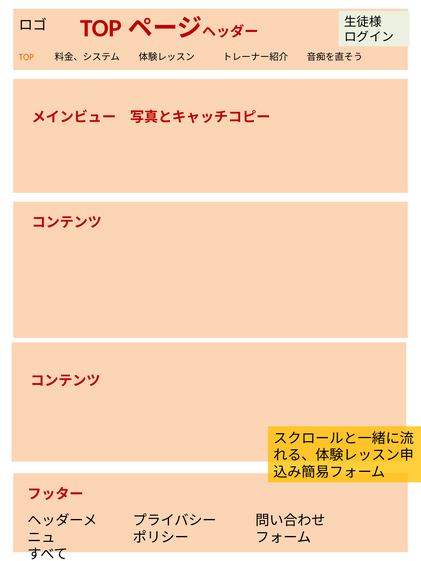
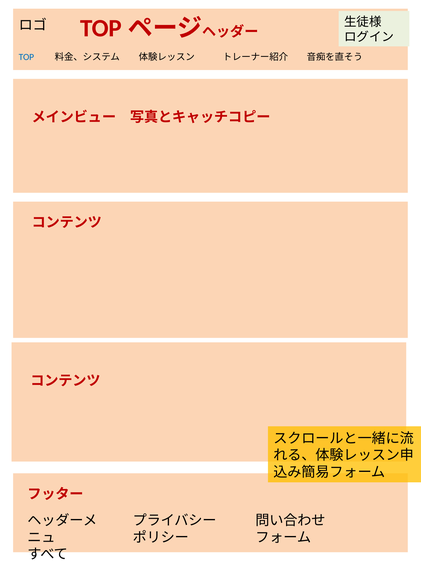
TOP colour: orange -> blue (26, 57)
